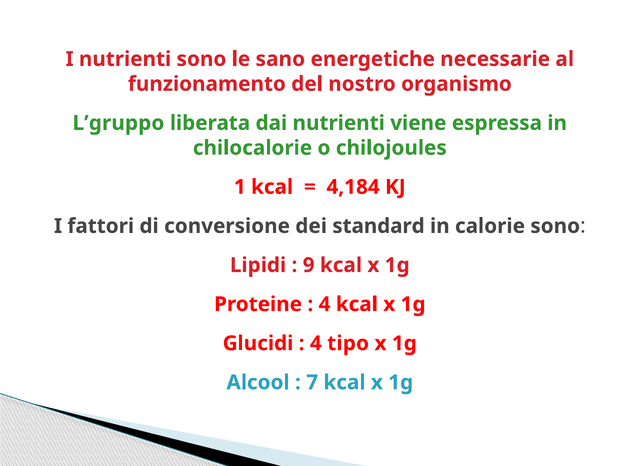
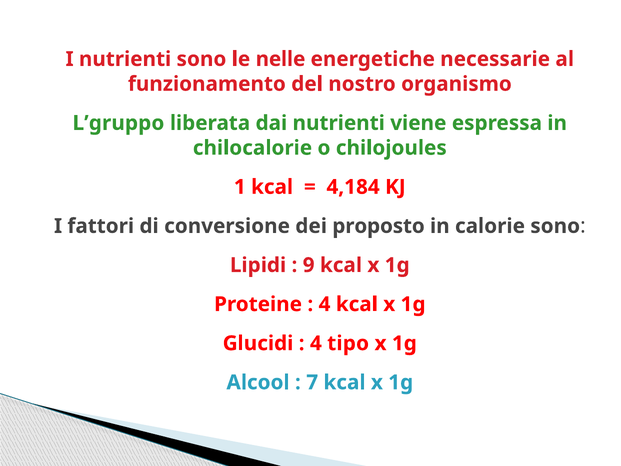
sano: sano -> nelle (280, 59)
standard: standard -> proposto (379, 226)
